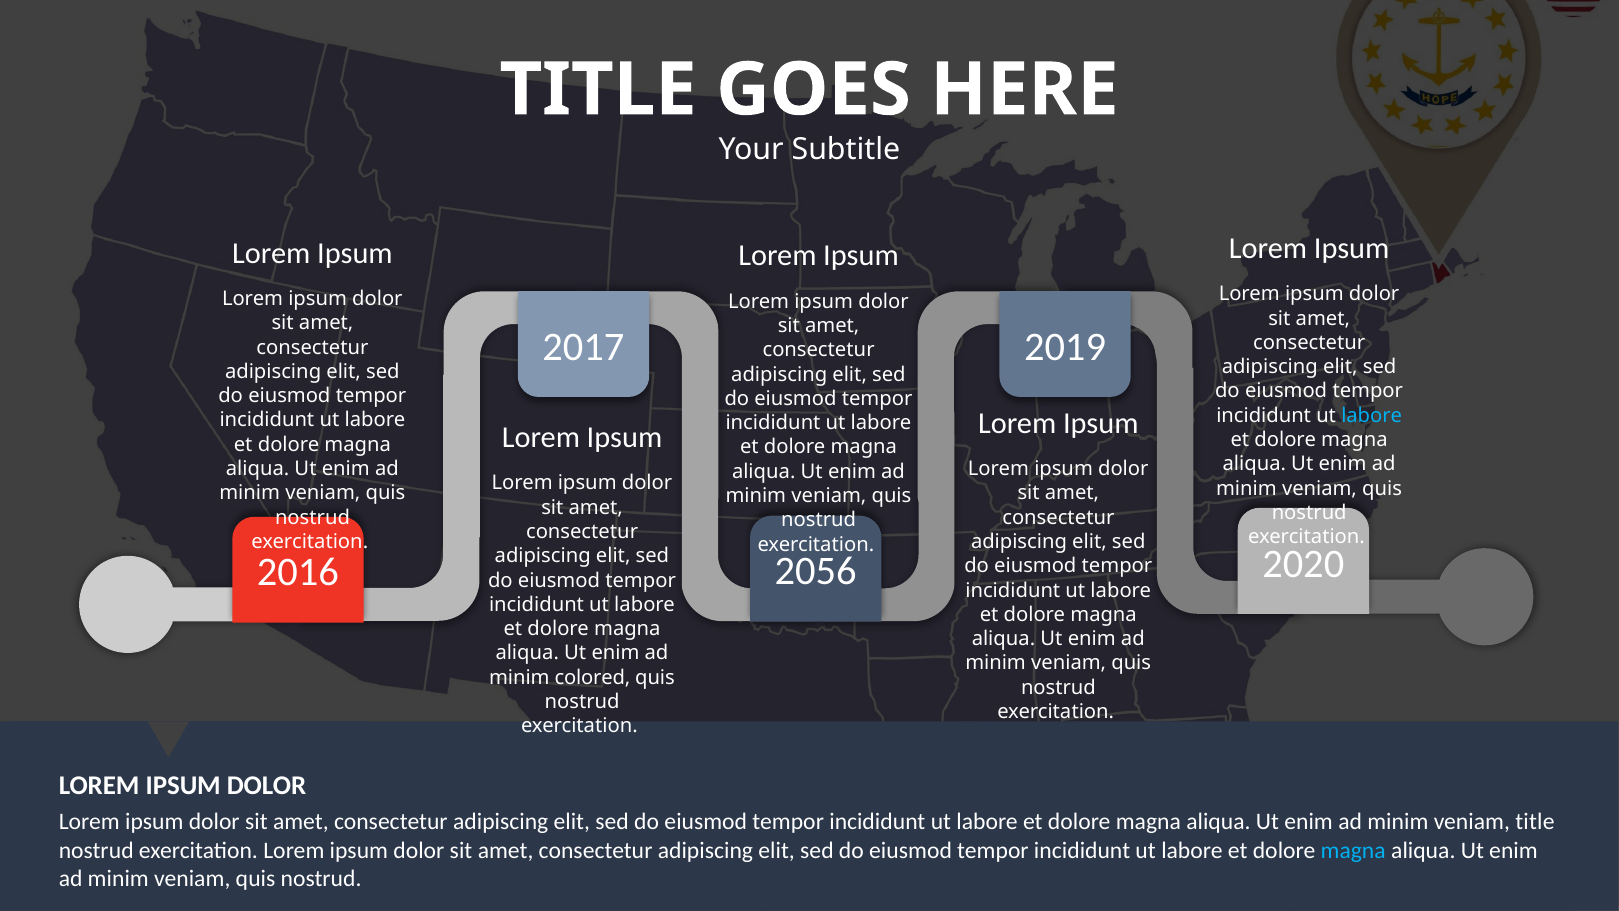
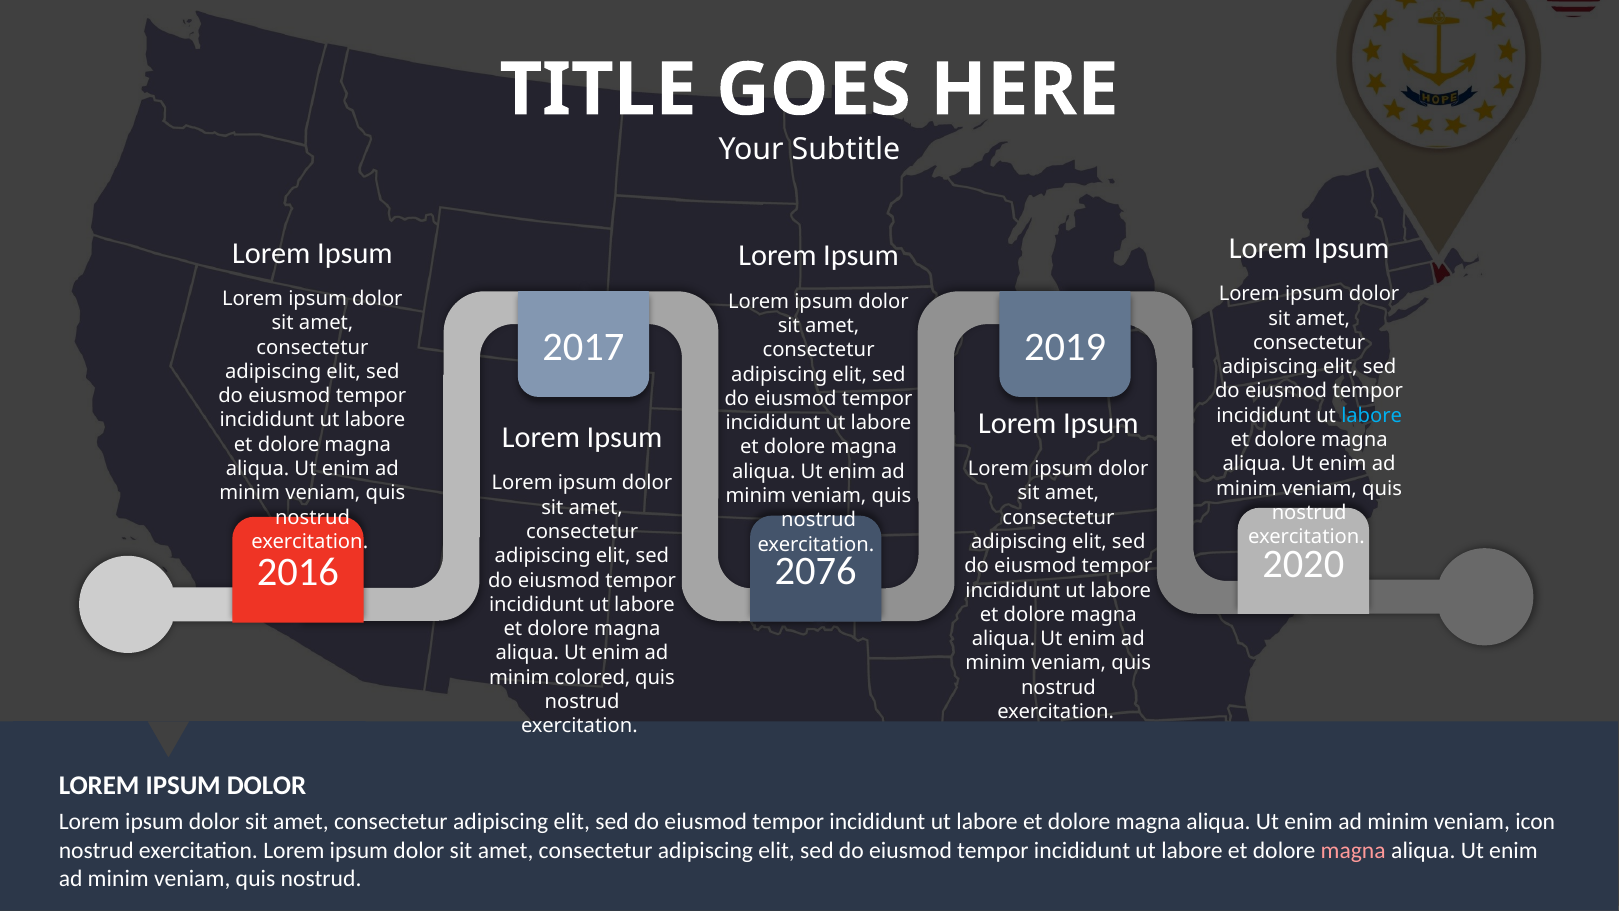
2056: 2056 -> 2076 (816, 571)
veniam title: title -> icon (1535, 822)
magna colour: light blue -> pink (1353, 850)
